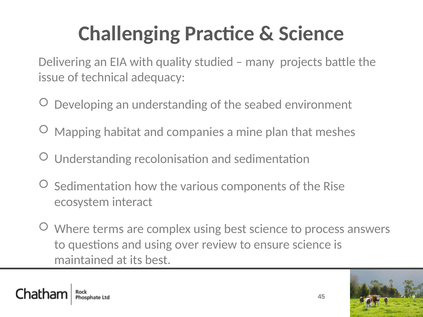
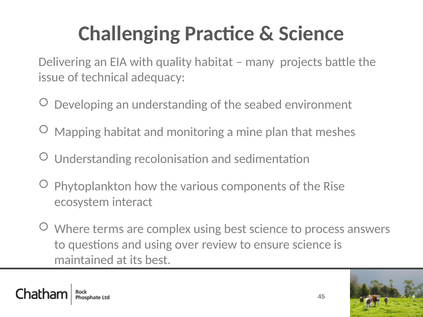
quality studied: studied -> habitat (214, 62)
companies: companies -> monitoring (195, 132)
Sedimentation: Sedimentation -> Phytoplankton (93, 186)
